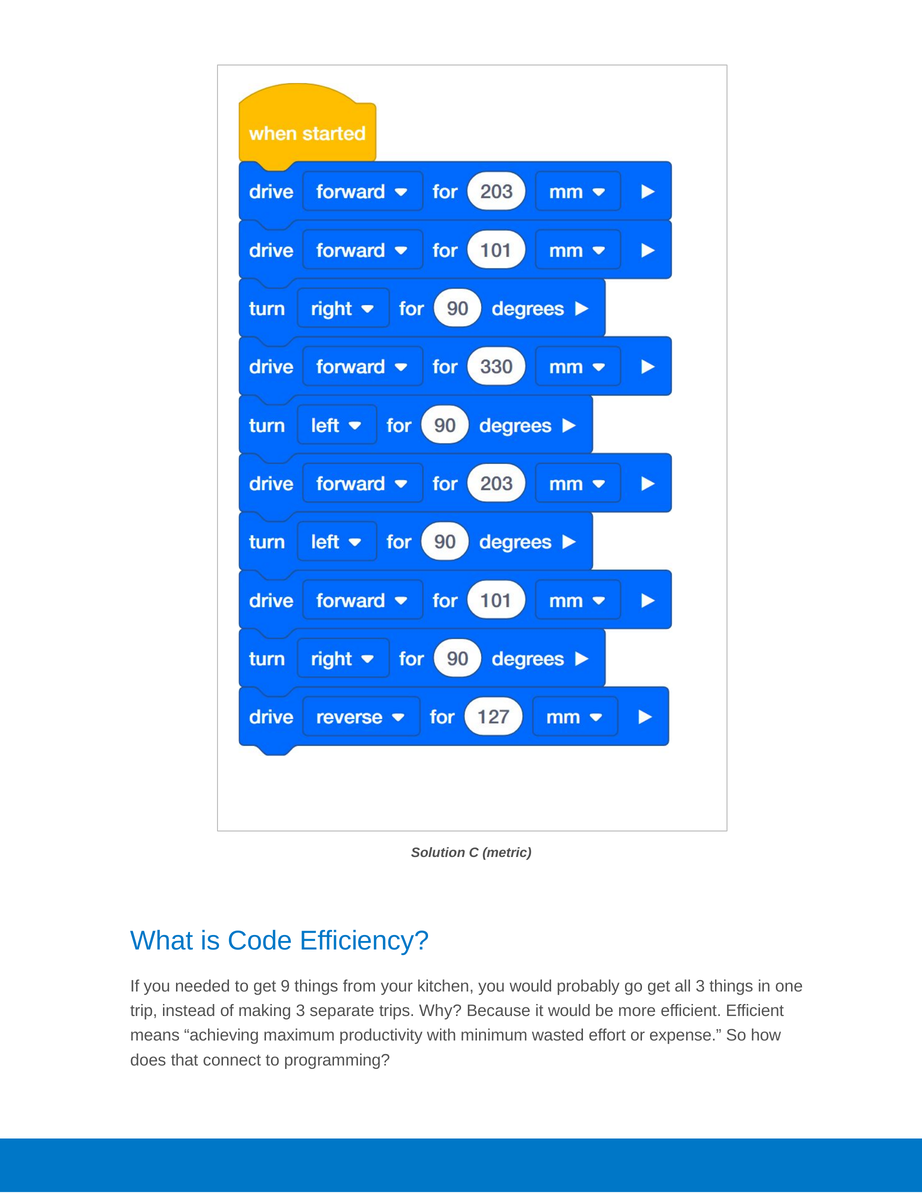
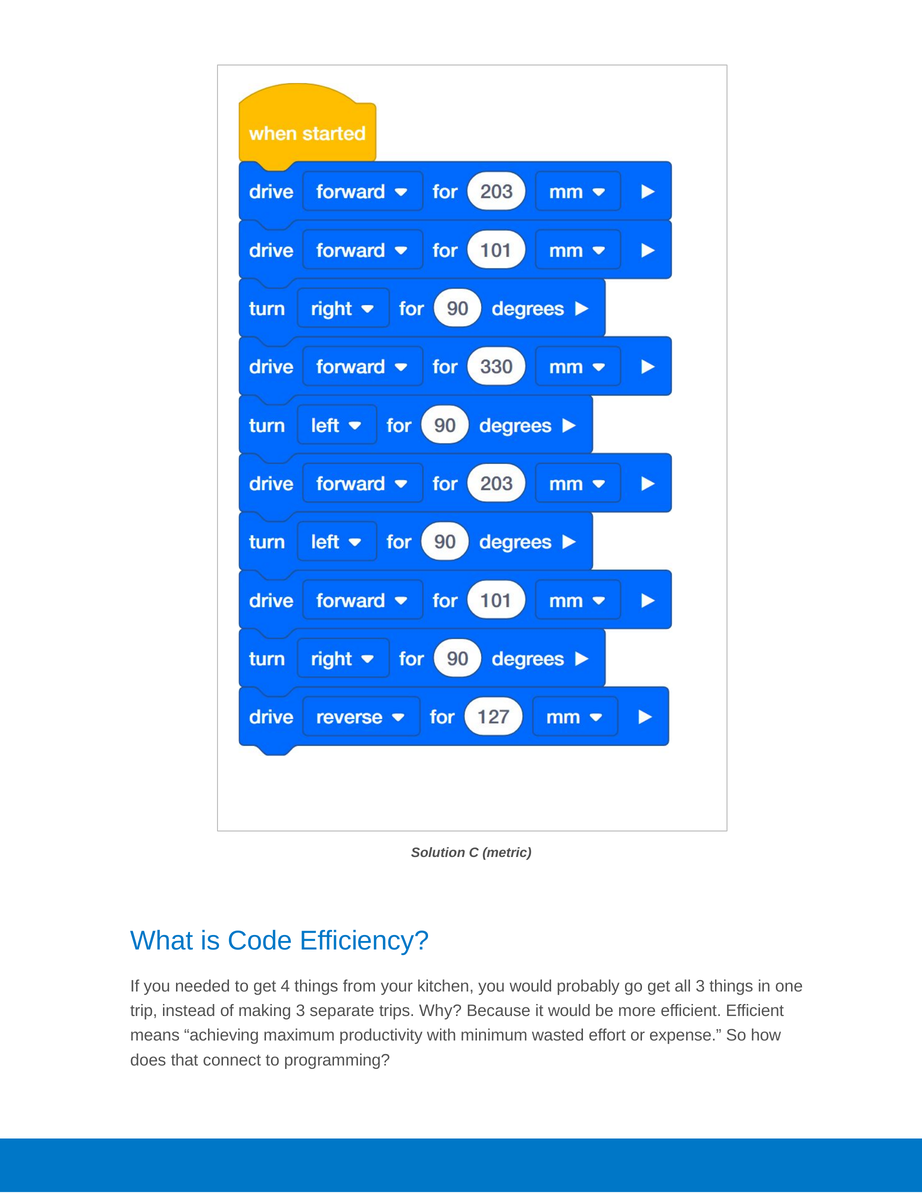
9: 9 -> 4 (285, 986)
